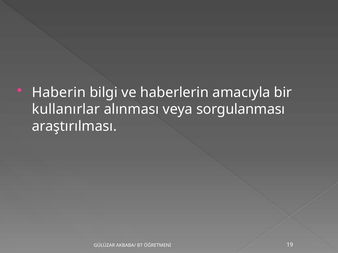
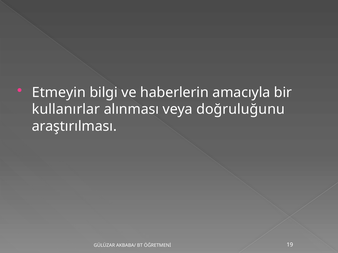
Haberin: Haberin -> Etmeyin (59, 93)
sorgulanması: sorgulanması -> doğruluğunu (241, 110)
